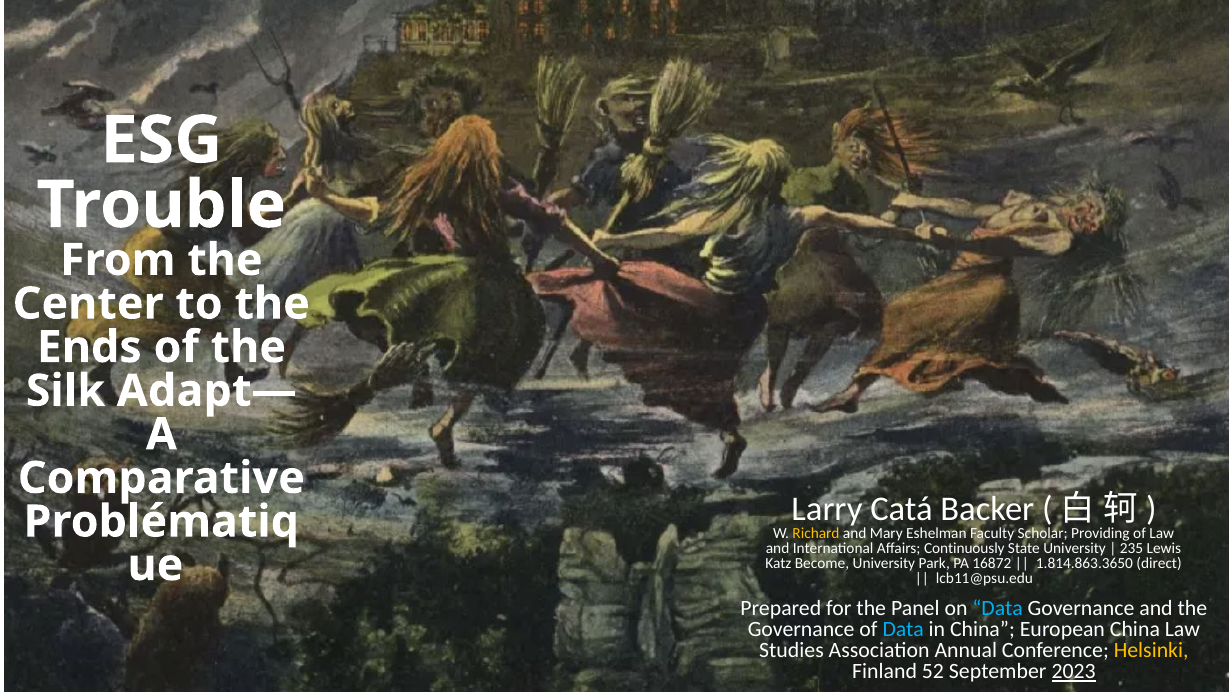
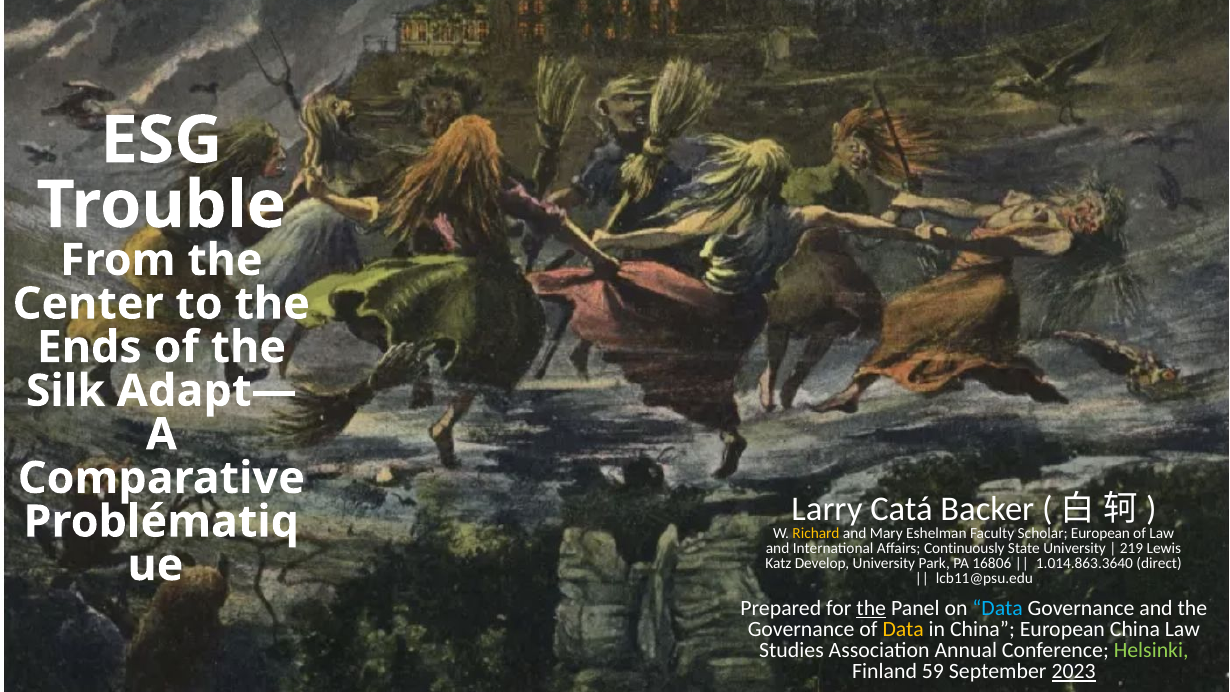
Scholar Providing: Providing -> European (1100, 534)
235: 235 -> 219 (1132, 549)
Become: Become -> Develop (822, 564)
16872: 16872 -> 16806 (992, 564)
1.814.863.3650: 1.814.863.3650 -> 1.014.863.3640 (1084, 564)
the underline: none -> present (871, 608)
Data colour: light blue -> yellow (903, 629)
Helsinki colour: yellow -> light green (1151, 650)
52: 52 -> 59 (933, 671)
